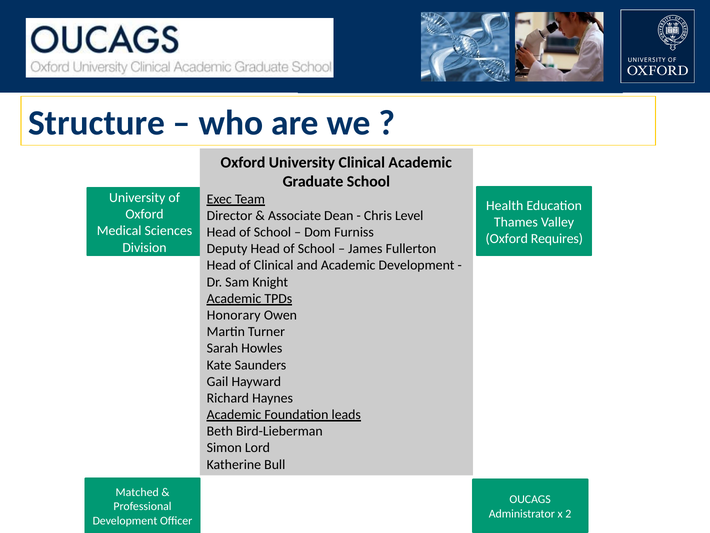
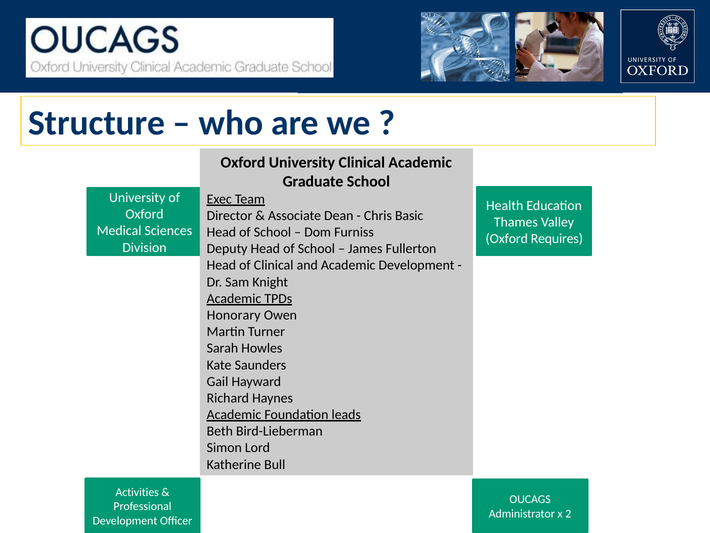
Level: Level -> Basic (409, 215)
Matched: Matched -> Activities (137, 492)
